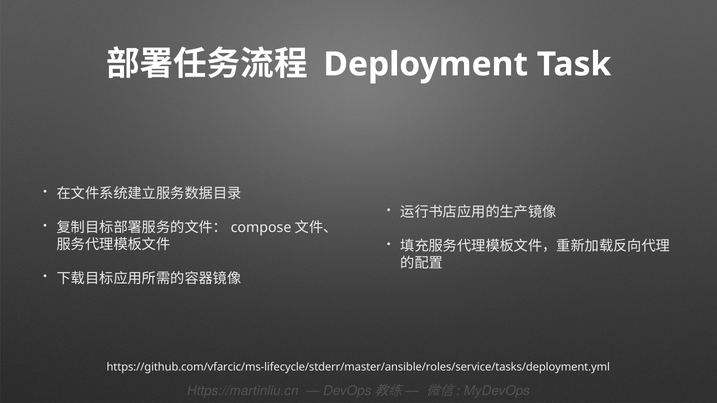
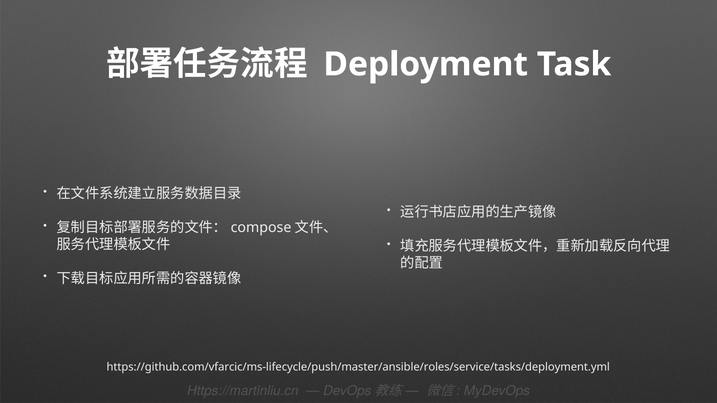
https://github.com/vfarcic/ms-lifecycle/stderr/master/ansible/roles/service/tasks/deployment.yml: https://github.com/vfarcic/ms-lifecycle/stderr/master/ansible/roles/service/tasks/deployment.yml -> https://github.com/vfarcic/ms-lifecycle/push/master/ansible/roles/service/tasks/deployment.yml (358, 368)
